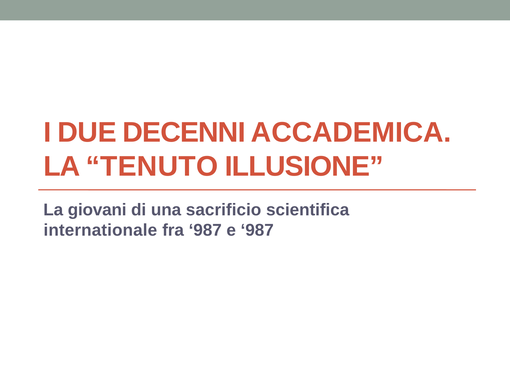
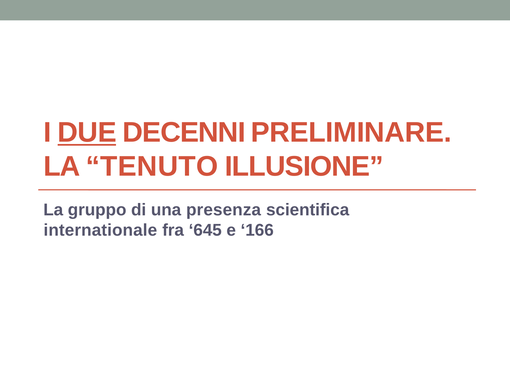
DUE underline: none -> present (87, 132)
ACCADEMICA: ACCADEMICA -> PRELIMINARE (351, 132)
giovani: giovani -> gruppo (97, 209)
sacrificio: sacrificio -> presenza (224, 209)
fra 987: 987 -> 645 (205, 230)
e 987: 987 -> 166 (257, 230)
